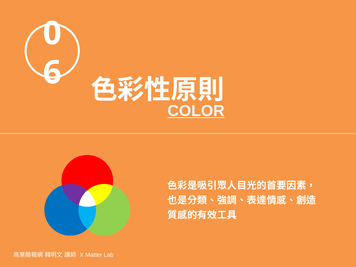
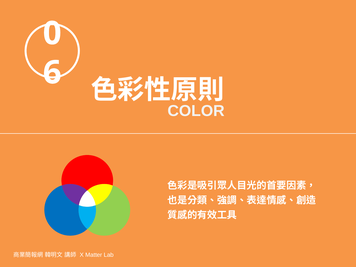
COLOR underline: present -> none (196, 111)
